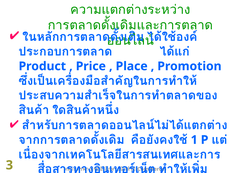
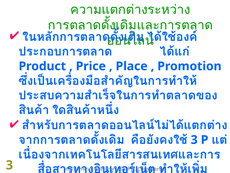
1: 1 -> 3 (194, 139)
